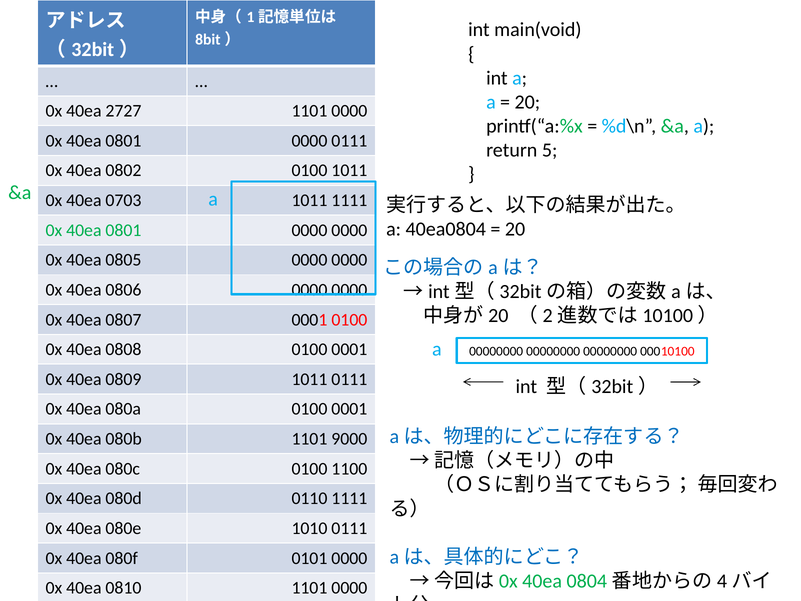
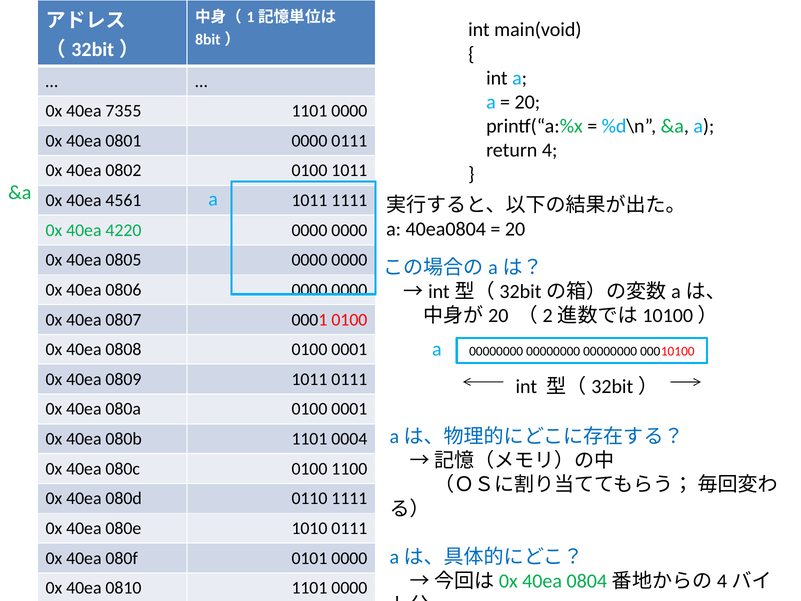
2727: 2727 -> 7355 (123, 111)
5: 5 -> 4 (550, 150)
0703: 0703 -> 4561 (123, 200)
0801: 0801 -> 4220 (123, 230)
9000: 9000 -> 0004 (349, 439)
